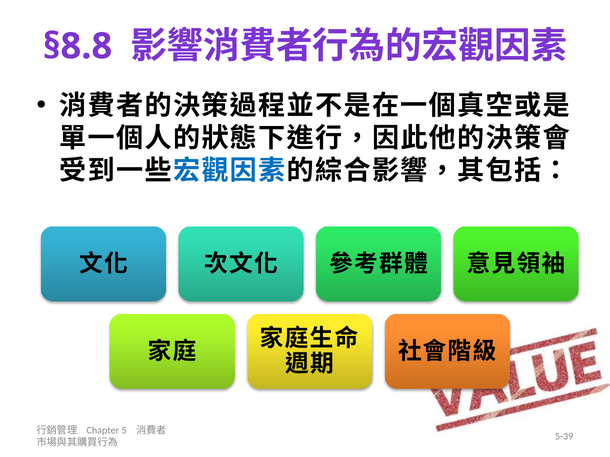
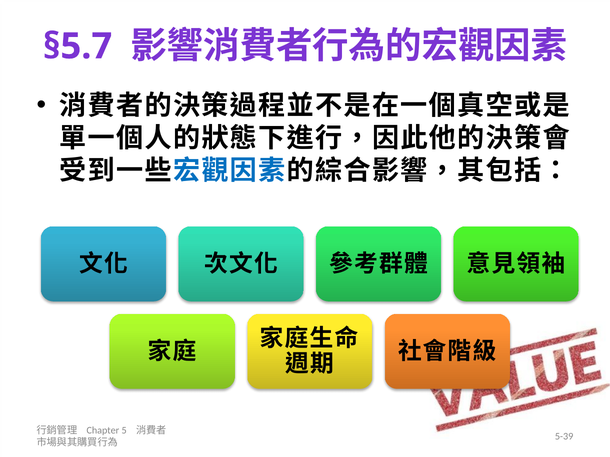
§8.8: §8.8 -> §5.7 (78, 46)
